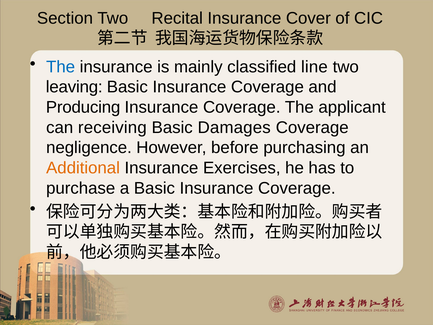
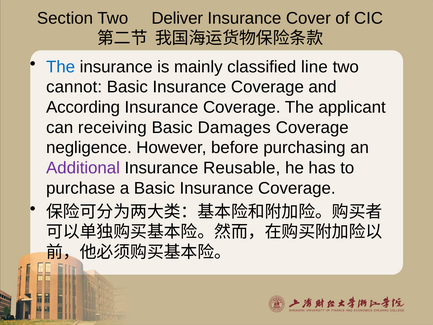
Recital: Recital -> Deliver (177, 18)
leaving: leaving -> cannot (74, 87)
Producing: Producing -> According (83, 107)
Additional colour: orange -> purple (83, 168)
Exercises: Exercises -> Reusable (242, 168)
